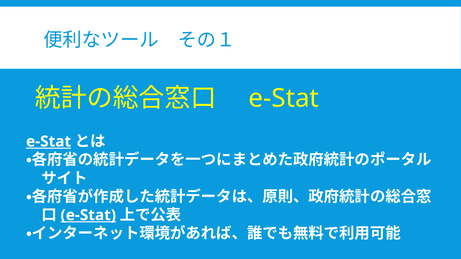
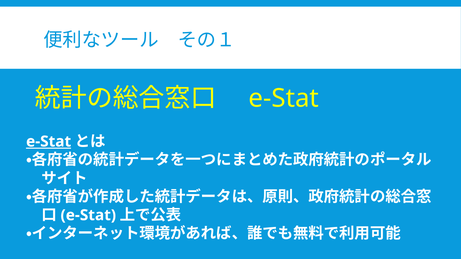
e-Stat underline: present -> none (88, 215)
